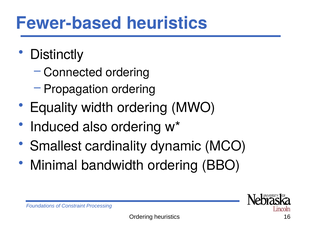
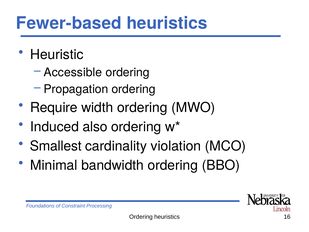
Distinctly: Distinctly -> Heuristic (57, 55)
Connected: Connected -> Accessible (73, 72)
Equality: Equality -> Require (54, 107)
dynamic: dynamic -> violation (176, 146)
